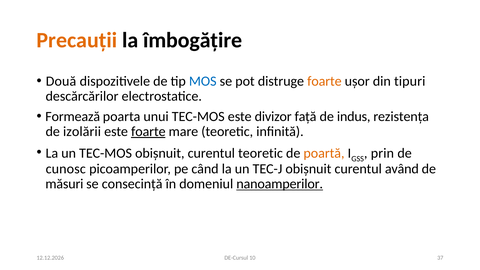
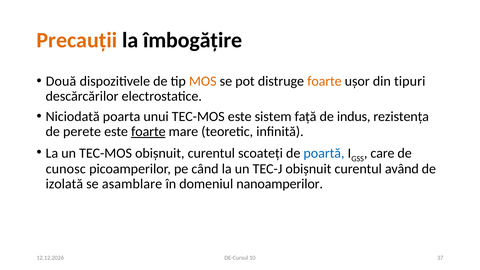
MOS colour: blue -> orange (203, 81)
Formează: Formează -> Niciodată (73, 116)
divizor: divizor -> sistem (273, 116)
izolării: izolării -> perete (82, 132)
curentul teoretic: teoretic -> scoateți (261, 153)
poartă colour: orange -> blue (324, 153)
prin: prin -> care (383, 153)
măsuri: măsuri -> izolată (64, 184)
consecință: consecință -> asamblare (132, 184)
nanoamperilor underline: present -> none (280, 184)
